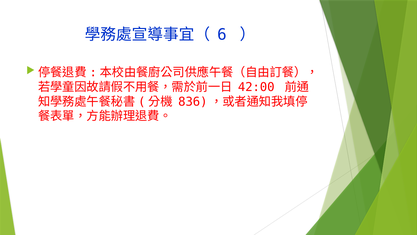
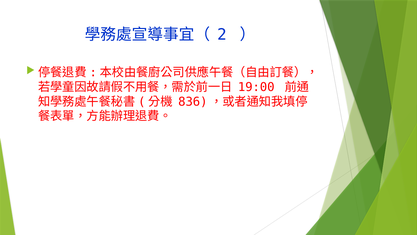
6: 6 -> 2 (222, 34)
42:00: 42:00 -> 19:00 (256, 87)
